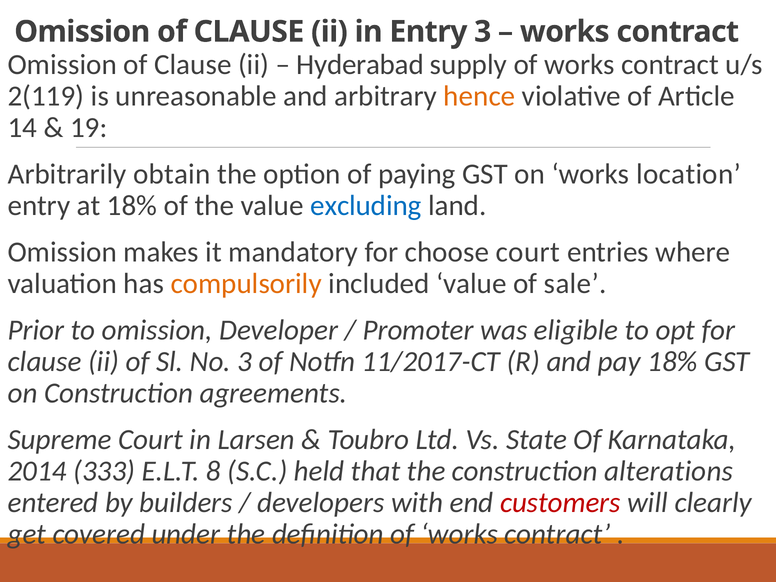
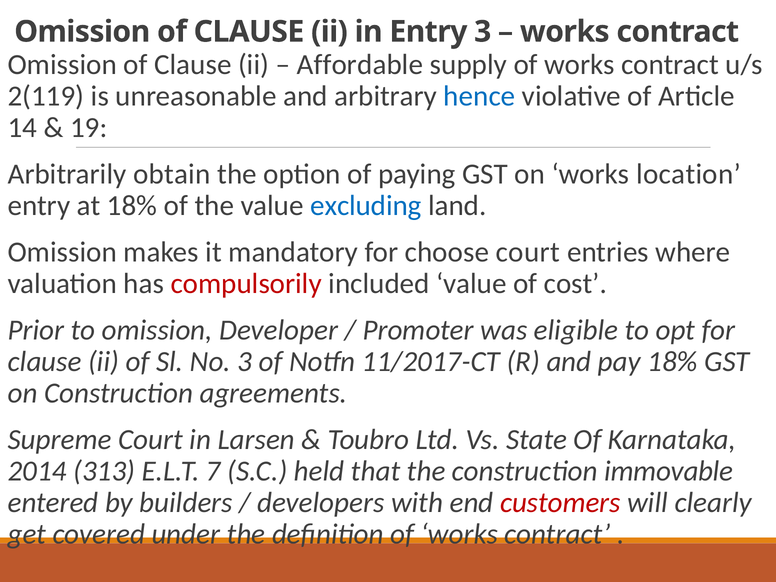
Hyderabad: Hyderabad -> Affordable (360, 65)
hence colour: orange -> blue (479, 96)
compulsorily colour: orange -> red (246, 284)
sale: sale -> cost (575, 284)
333: 333 -> 313 (104, 471)
8: 8 -> 7 (213, 471)
alterations: alterations -> immovable (669, 471)
